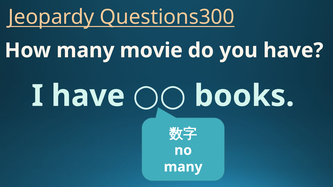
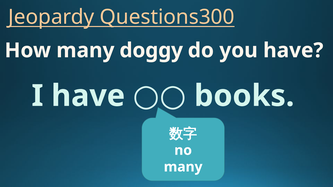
movie: movie -> doggy (151, 51)
